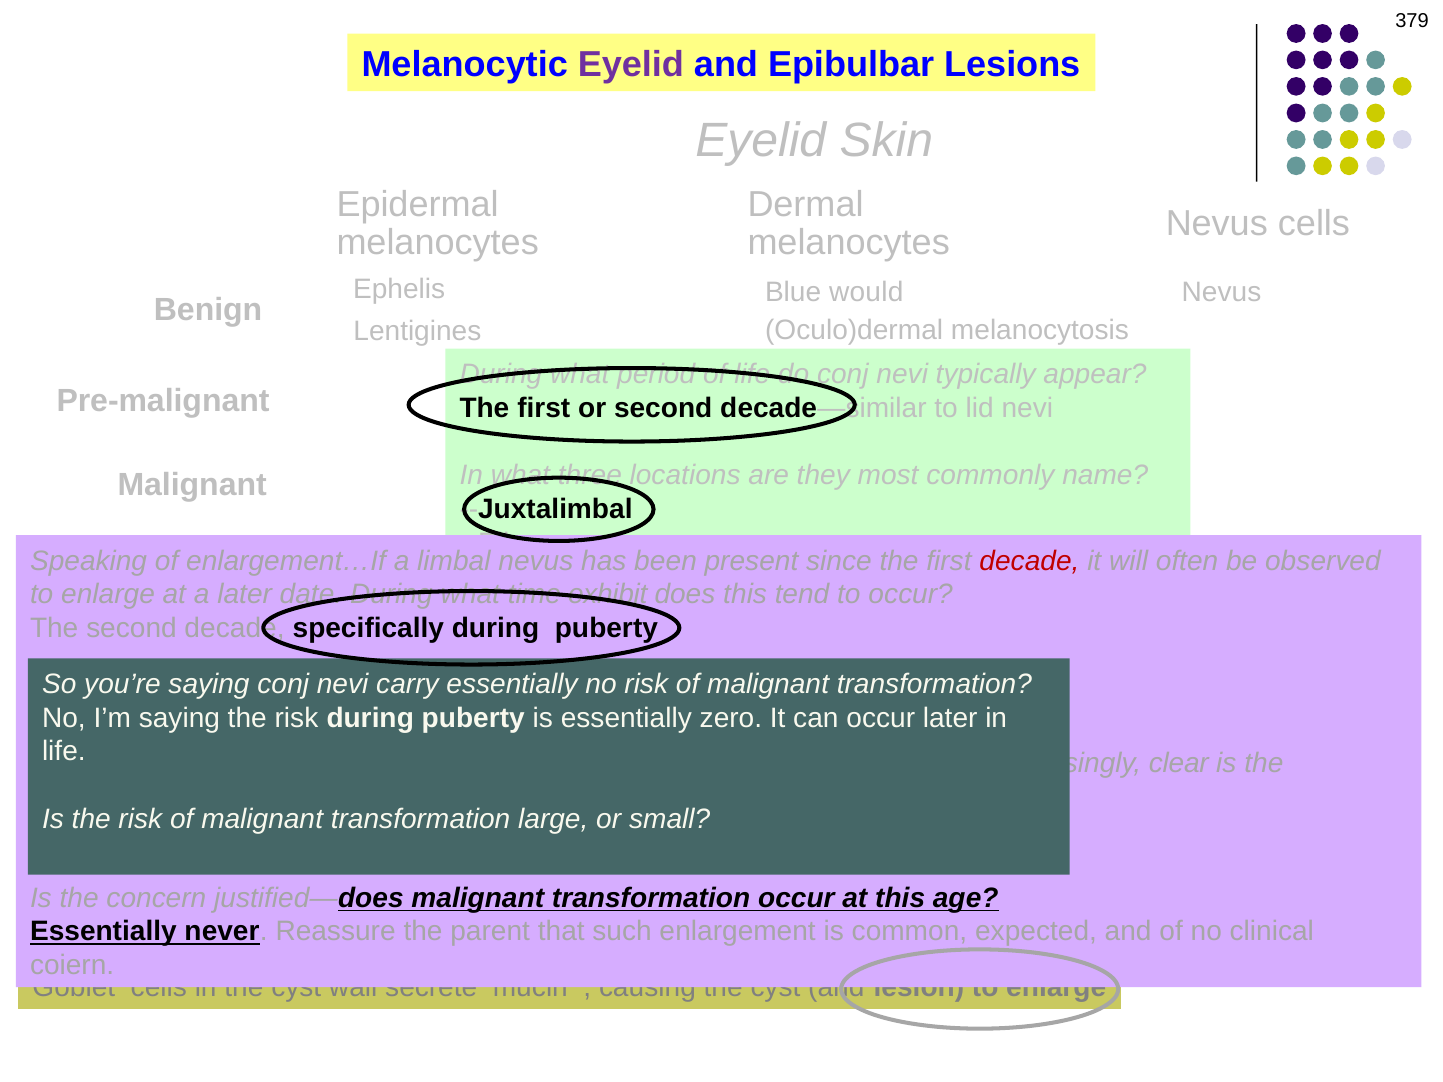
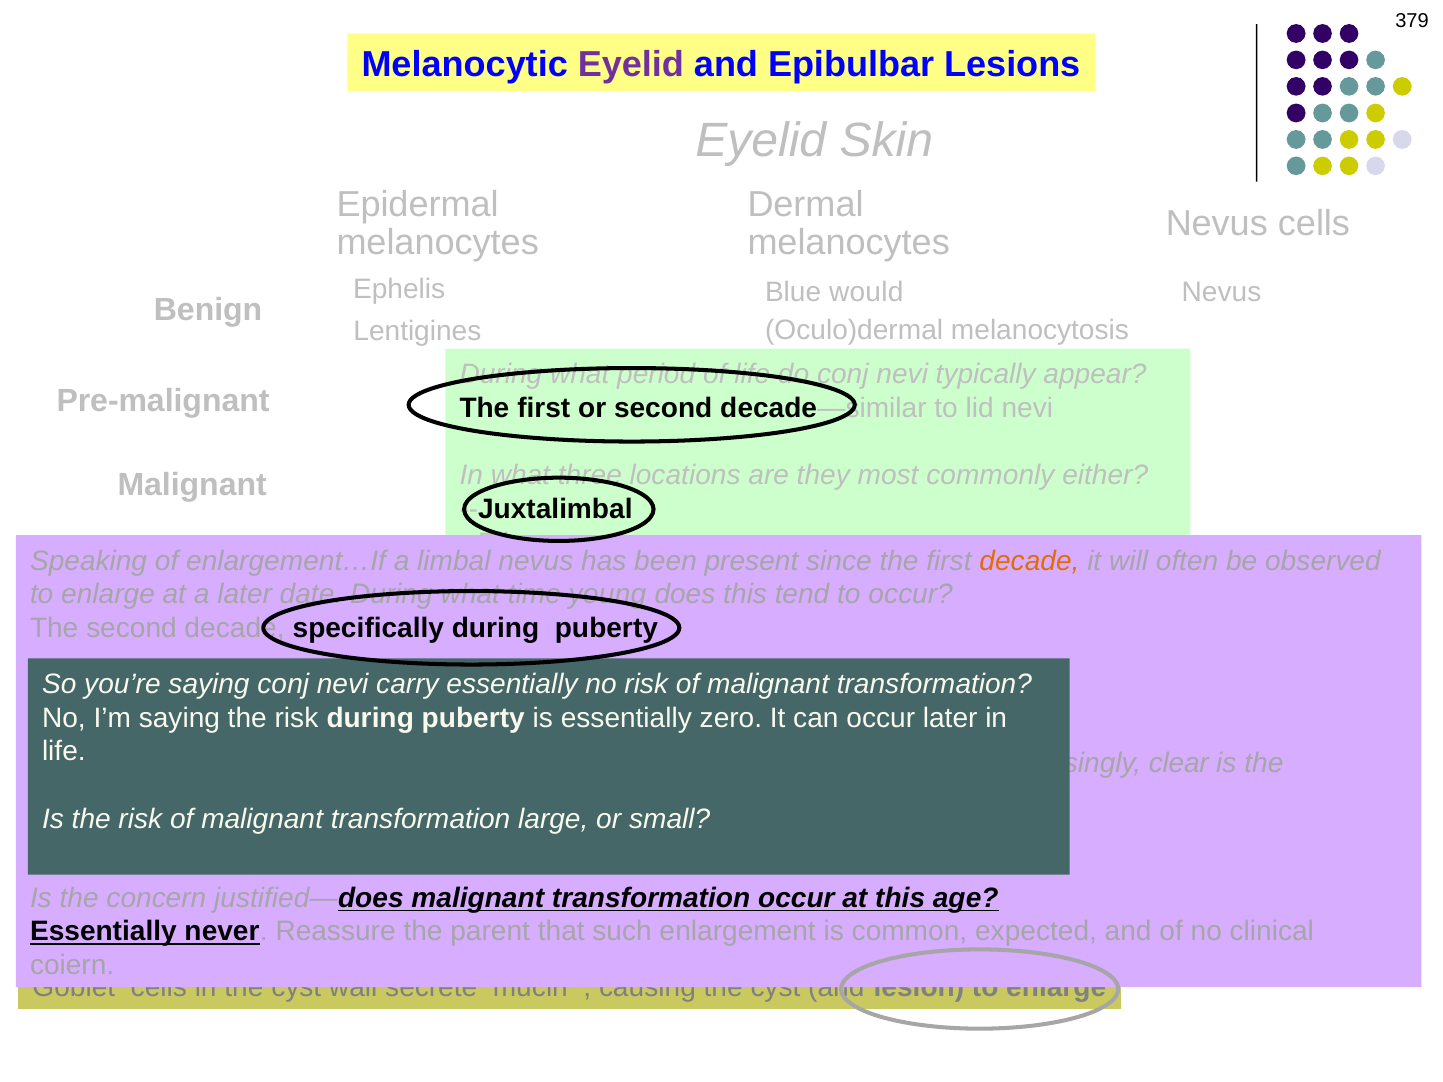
name: name -> either (1105, 476)
decade colour: red -> orange (1029, 561)
exhibit: exhibit -> young (607, 595)
